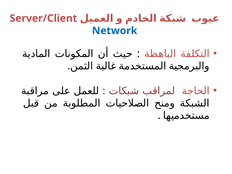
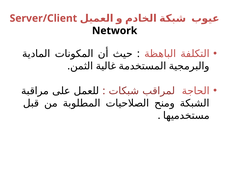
Network colour: blue -> black (115, 31)
